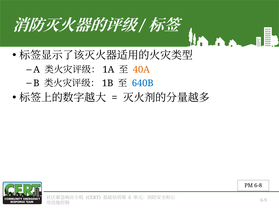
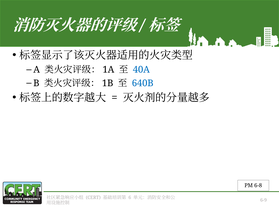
40A colour: orange -> blue (141, 69)
